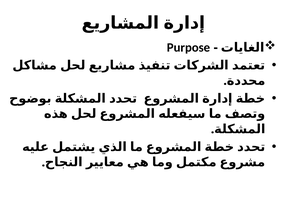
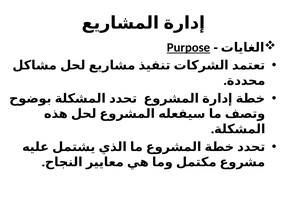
Purpose underline: none -> present (189, 48)
